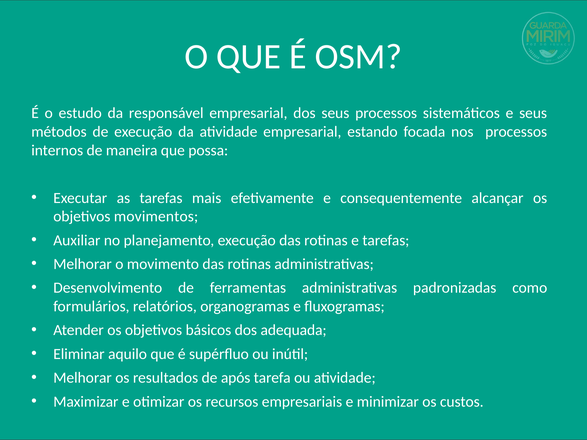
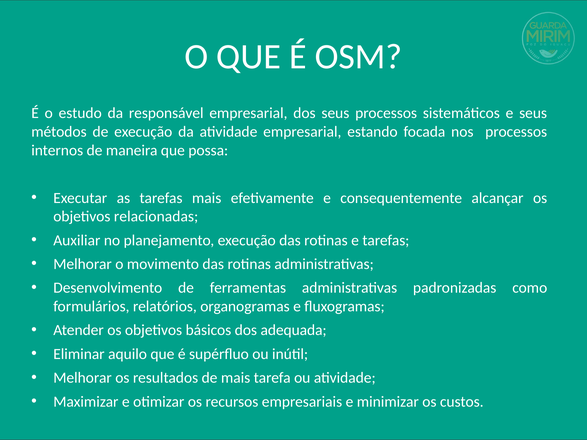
movimentos: movimentos -> relacionadas (156, 217)
de após: após -> mais (236, 378)
